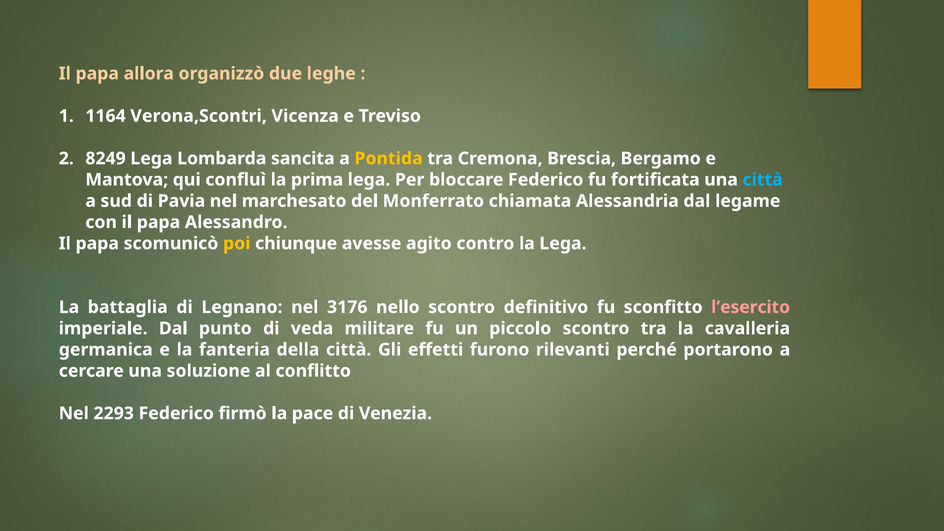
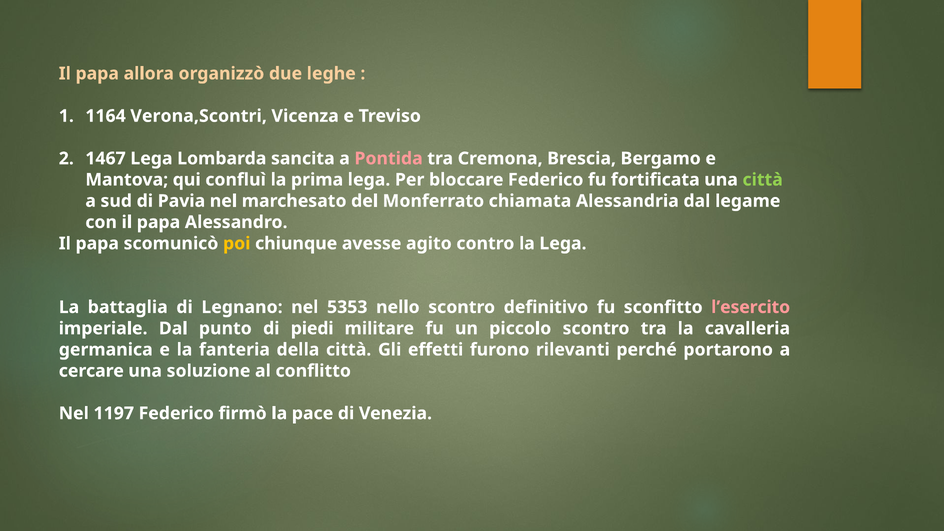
8249: 8249 -> 1467 (106, 159)
Pontida colour: yellow -> pink (389, 159)
città colour: light blue -> light green (763, 180)
3176: 3176 -> 5353 (347, 307)
veda: veda -> piedi (312, 328)
2293: 2293 -> 1197 (114, 413)
